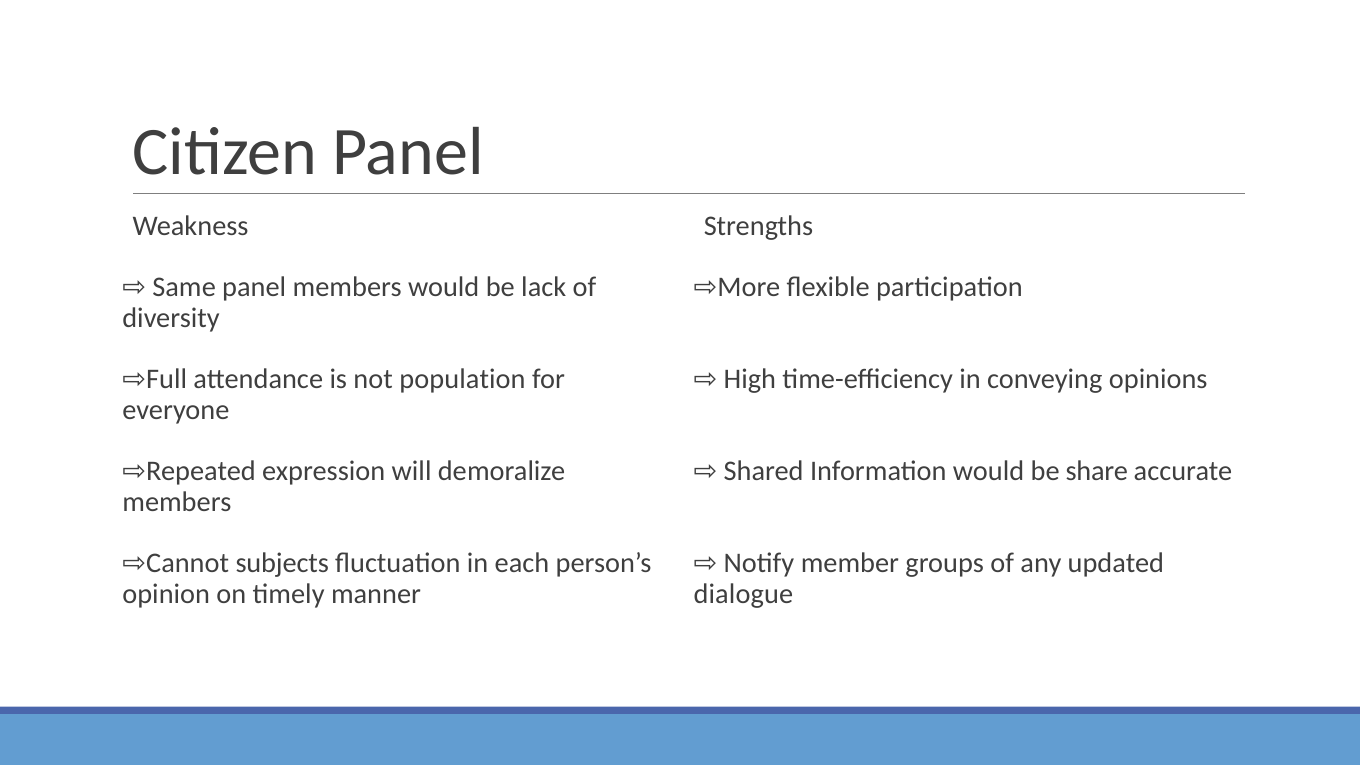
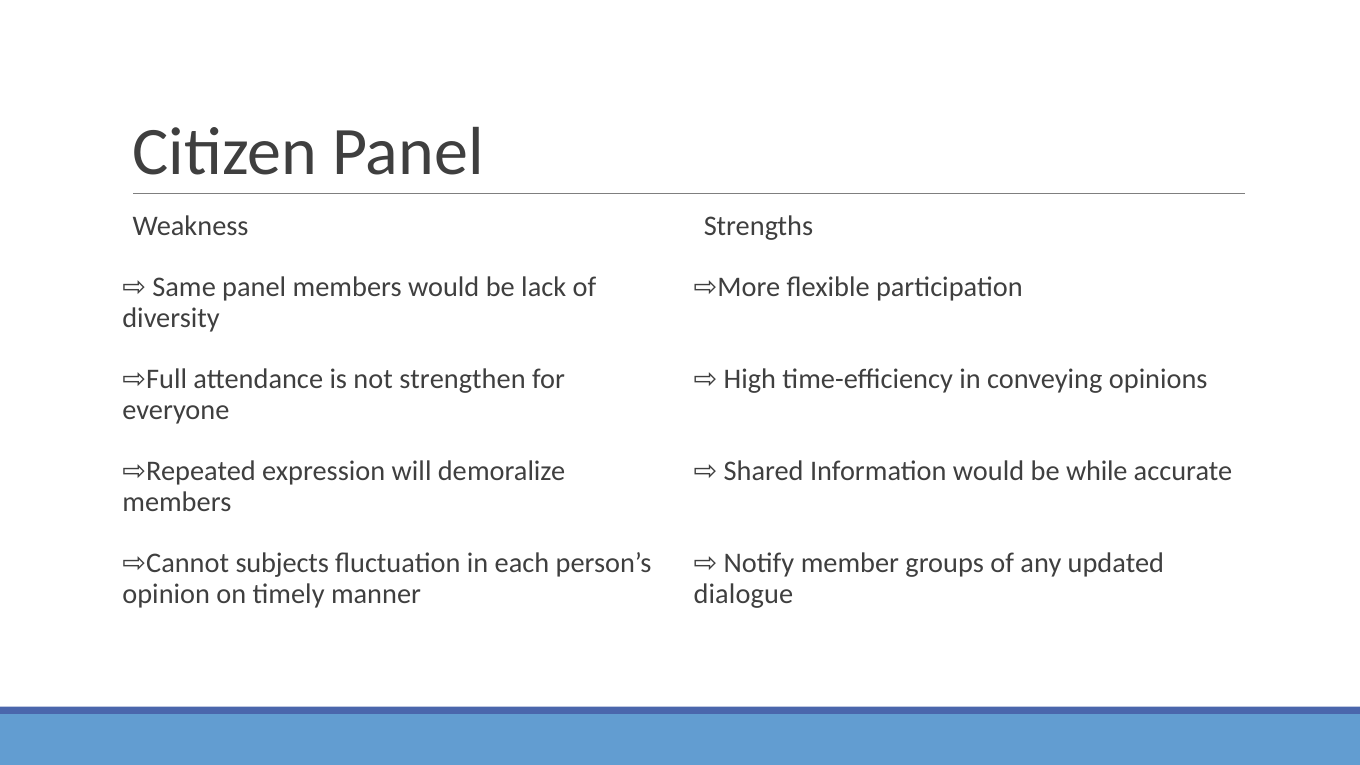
population: population -> strengthen (462, 379)
share: share -> while (1097, 471)
